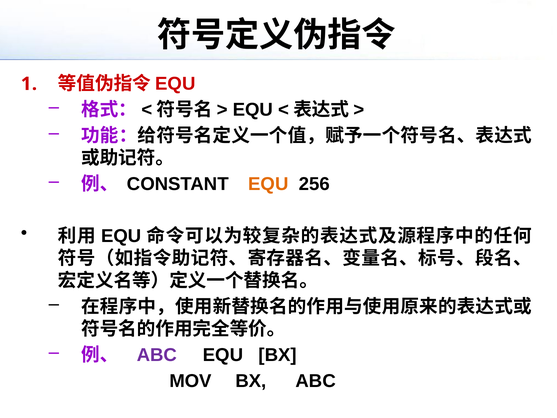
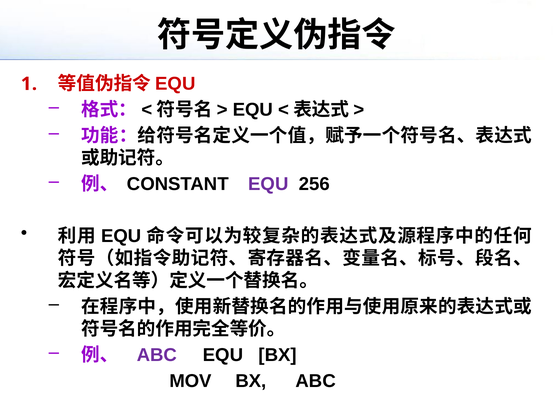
EQU colour: orange -> purple (268, 184)
